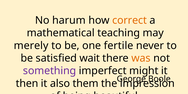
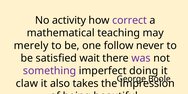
harum: harum -> activity (69, 20)
correct colour: orange -> purple (130, 20)
fertile: fertile -> follow (119, 46)
was colour: orange -> purple (141, 58)
might: might -> doing (144, 71)
then: then -> claw (27, 83)
them: them -> takes (86, 83)
